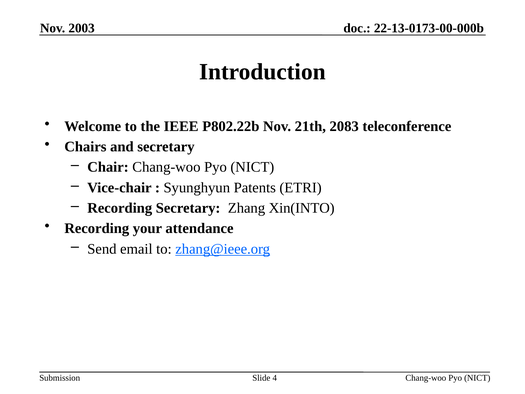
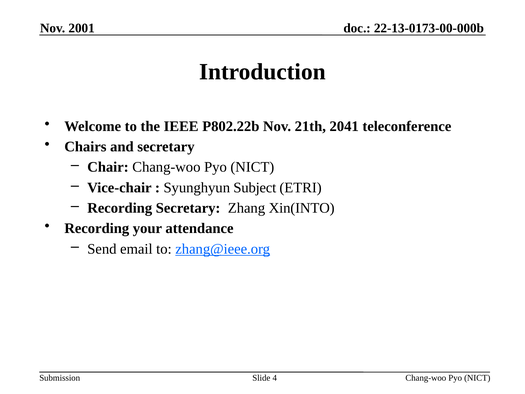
2003: 2003 -> 2001 (82, 28)
2083: 2083 -> 2041 (344, 126)
Patents: Patents -> Subject (255, 187)
